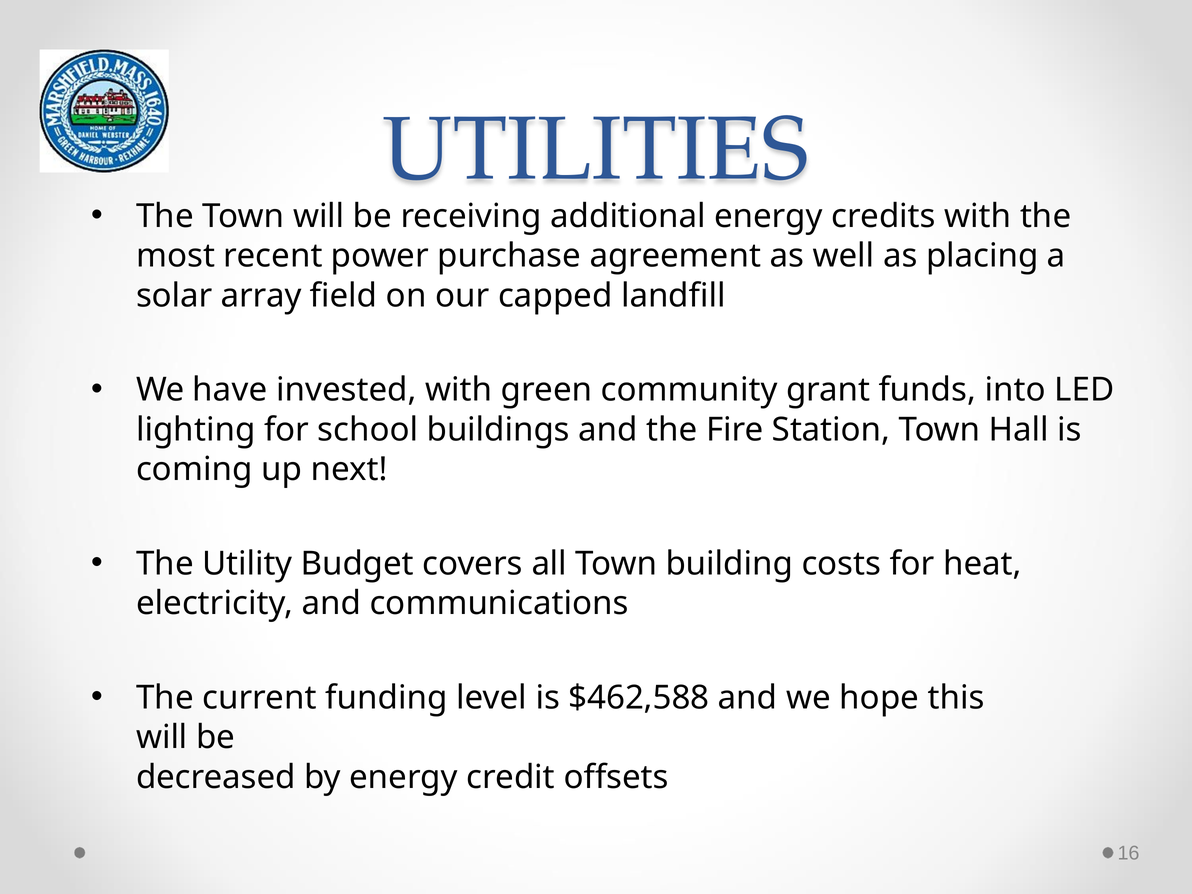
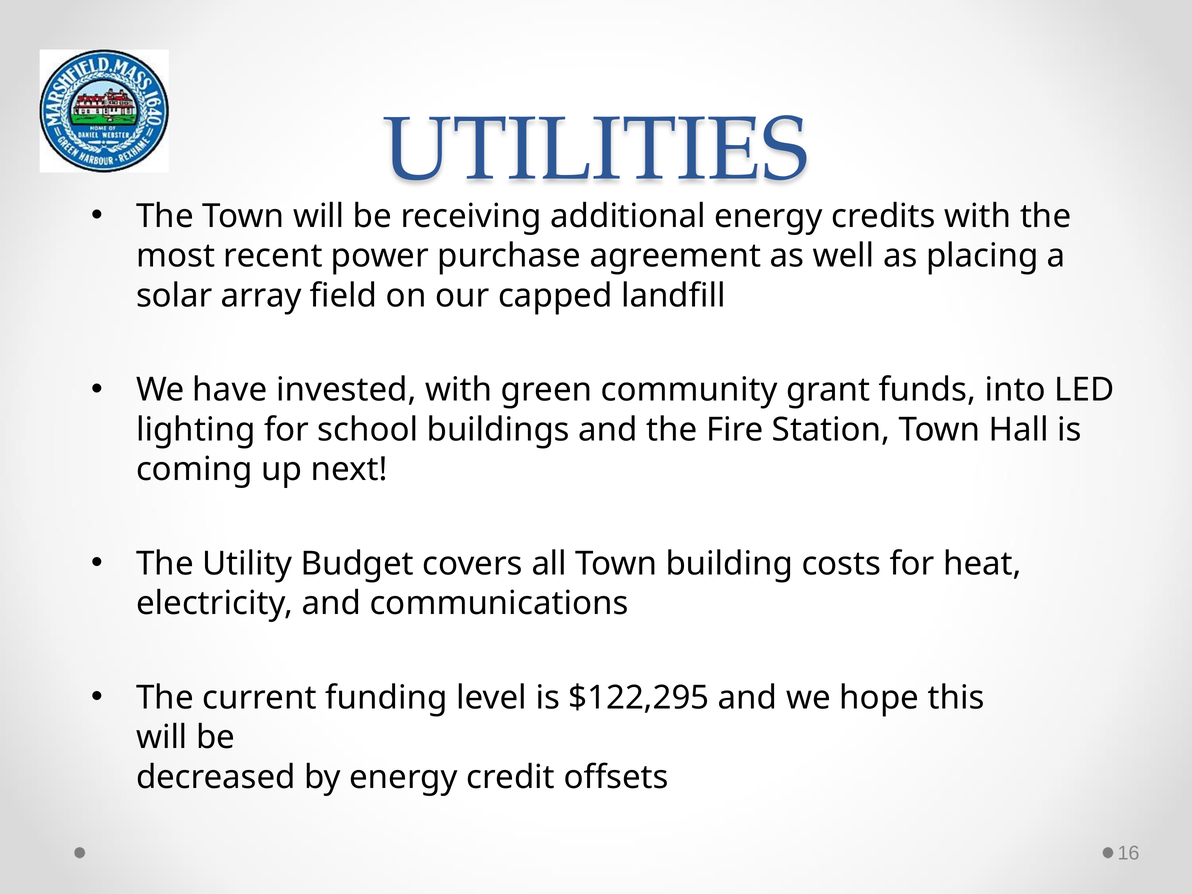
$462,588: $462,588 -> $122,295 (639, 698)
